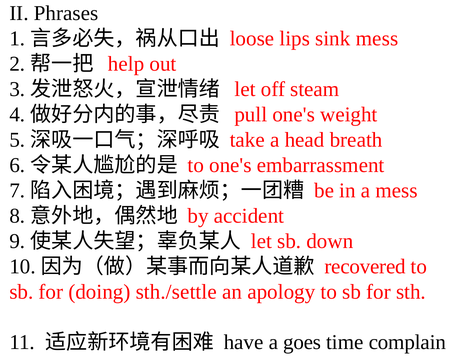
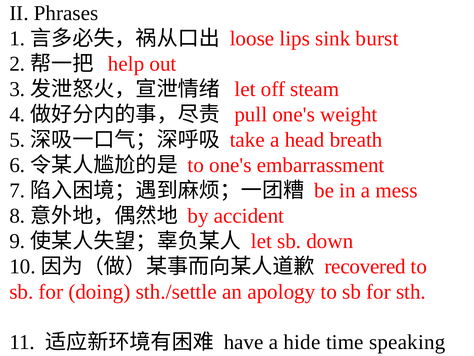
sink mess: mess -> burst (377, 38)
goes: goes -> hide (302, 342)
complain: complain -> speaking (407, 342)
